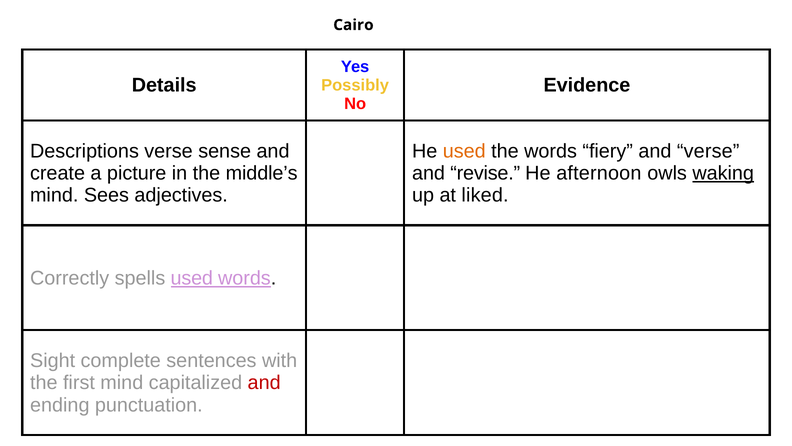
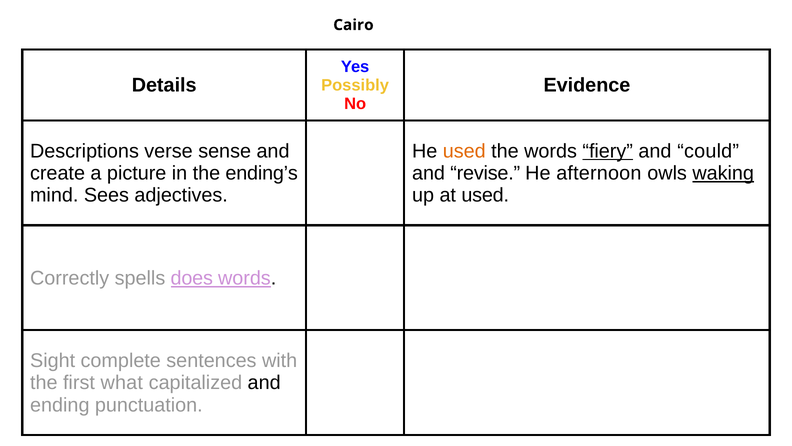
fiery underline: none -> present (608, 151)
and verse: verse -> could (708, 151)
middle’s: middle’s -> ending’s (262, 173)
at liked: liked -> used (485, 195)
spells used: used -> does (192, 278)
first mind: mind -> what (122, 382)
and colour: red -> black (264, 382)
